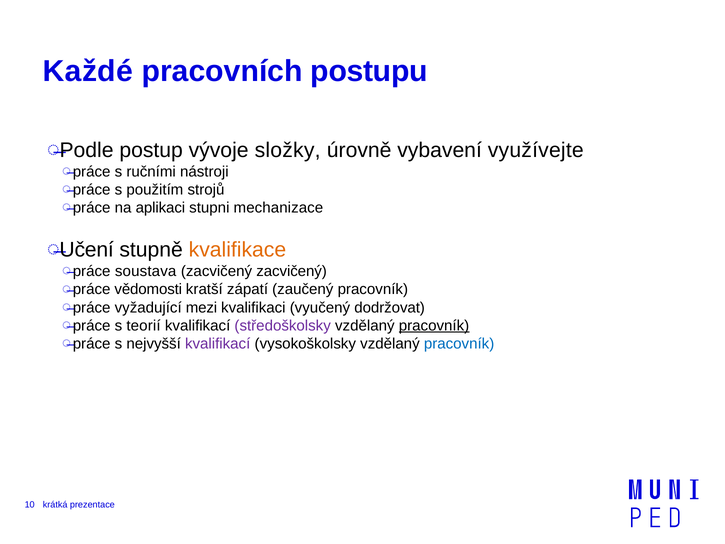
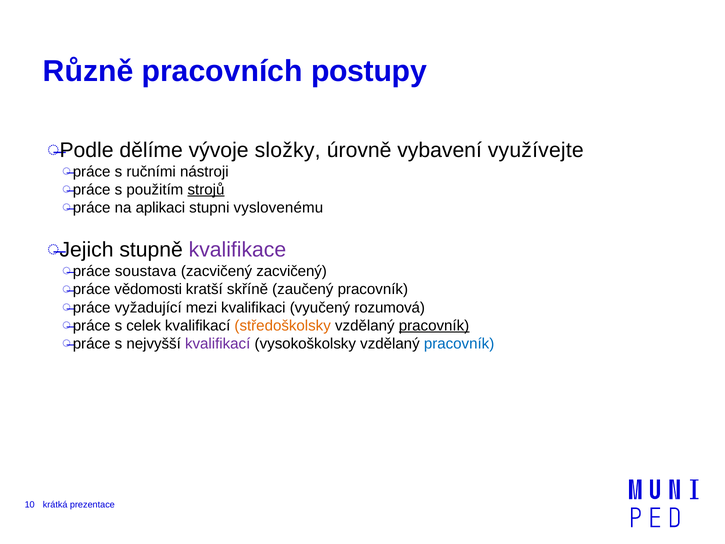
Každé: Každé -> Různě (88, 71)
postupu: postupu -> postupy (369, 71)
postup: postup -> dělíme (151, 150)
strojů underline: none -> present (206, 190)
mechanizace: mechanizace -> vyslovenému (278, 208)
Učení: Učení -> Jejich (87, 250)
kvalifikace colour: orange -> purple (237, 250)
zápatí: zápatí -> skříně (248, 289)
dodržovat: dodržovat -> rozumová (390, 307)
teorií: teorií -> celek (144, 326)
středoškolsky colour: purple -> orange (283, 326)
